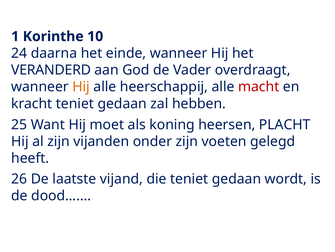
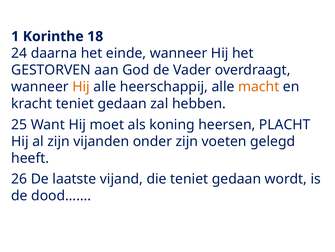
10: 10 -> 18 (95, 36)
VERANDERD: VERANDERD -> GESTORVEN (51, 70)
macht colour: red -> orange (259, 87)
